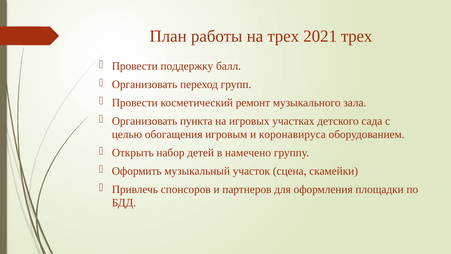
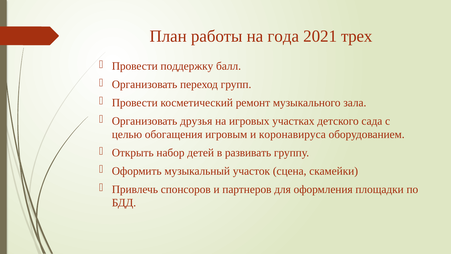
на трех: трех -> года (283, 36)
пункта: пункта -> друзья (196, 121)
намечено: намечено -> развивать (248, 153)
